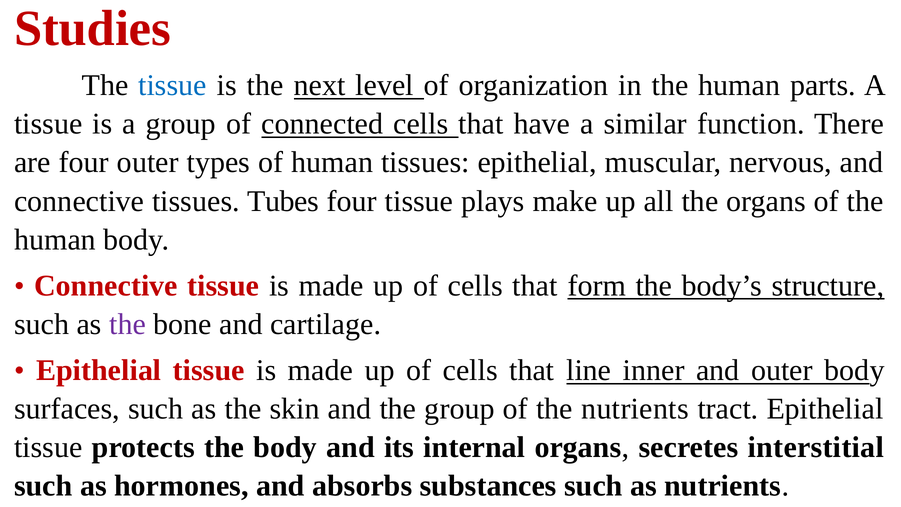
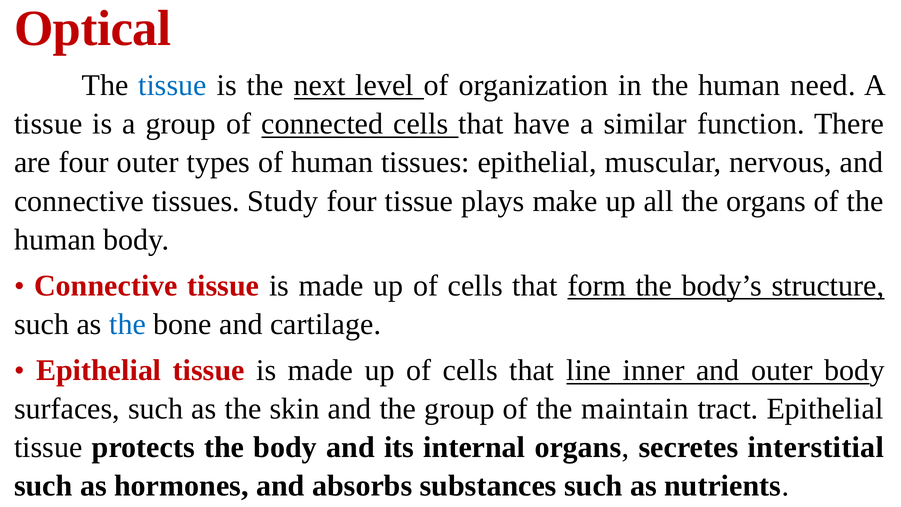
Studies: Studies -> Optical (93, 28)
parts: parts -> need (823, 85)
Tubes: Tubes -> Study (283, 201)
the colour: purple -> blue (128, 324)
the nutrients: nutrients -> maintain (635, 409)
